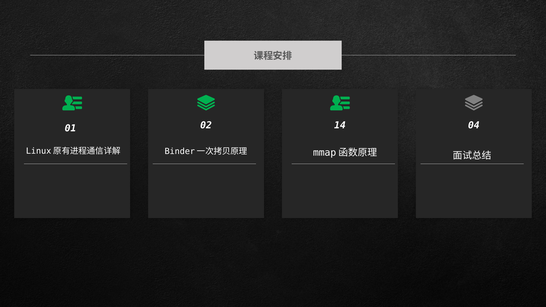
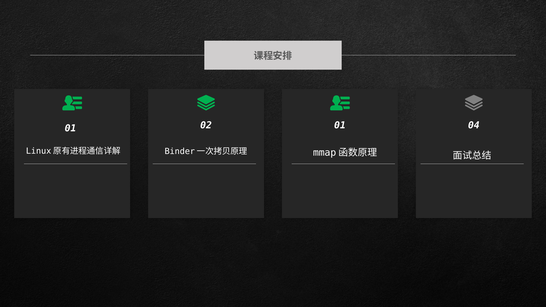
02 14: 14 -> 01 (340, 126)
